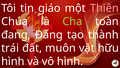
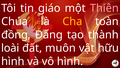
Cha colour: light green -> yellow (72, 21)
đang: đang -> đồng (16, 35)
trái: trái -> loài (10, 48)
